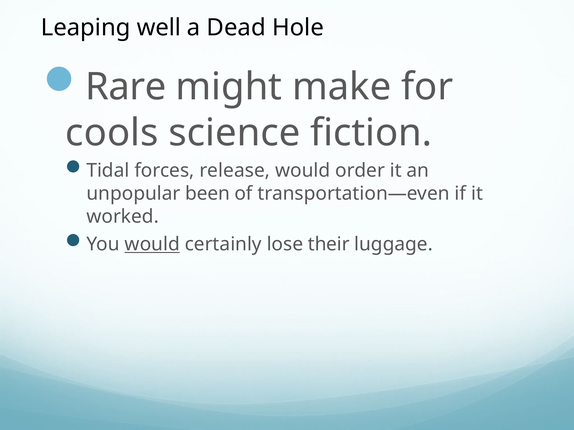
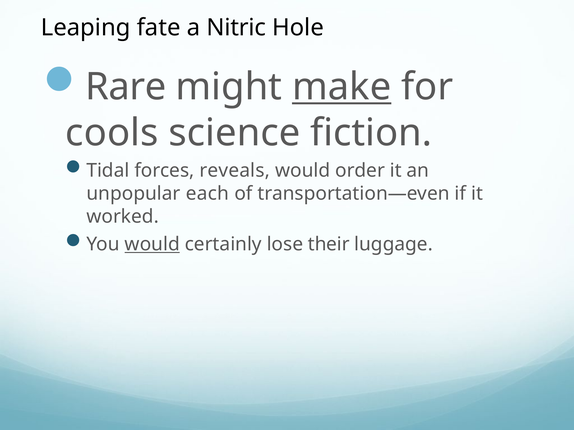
well: well -> fate (159, 28)
Dead: Dead -> Nitric (236, 28)
make underline: none -> present (342, 87)
release: release -> reveals (235, 171)
been: been -> each (207, 194)
